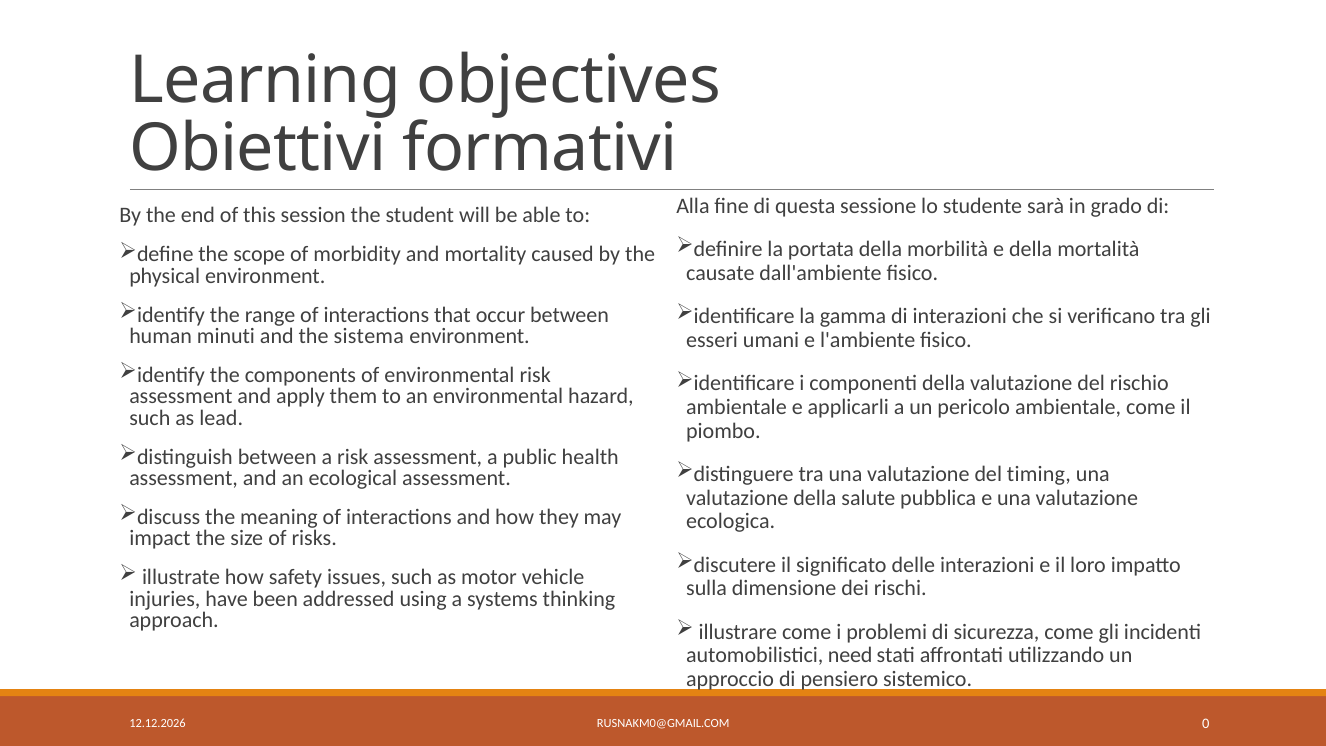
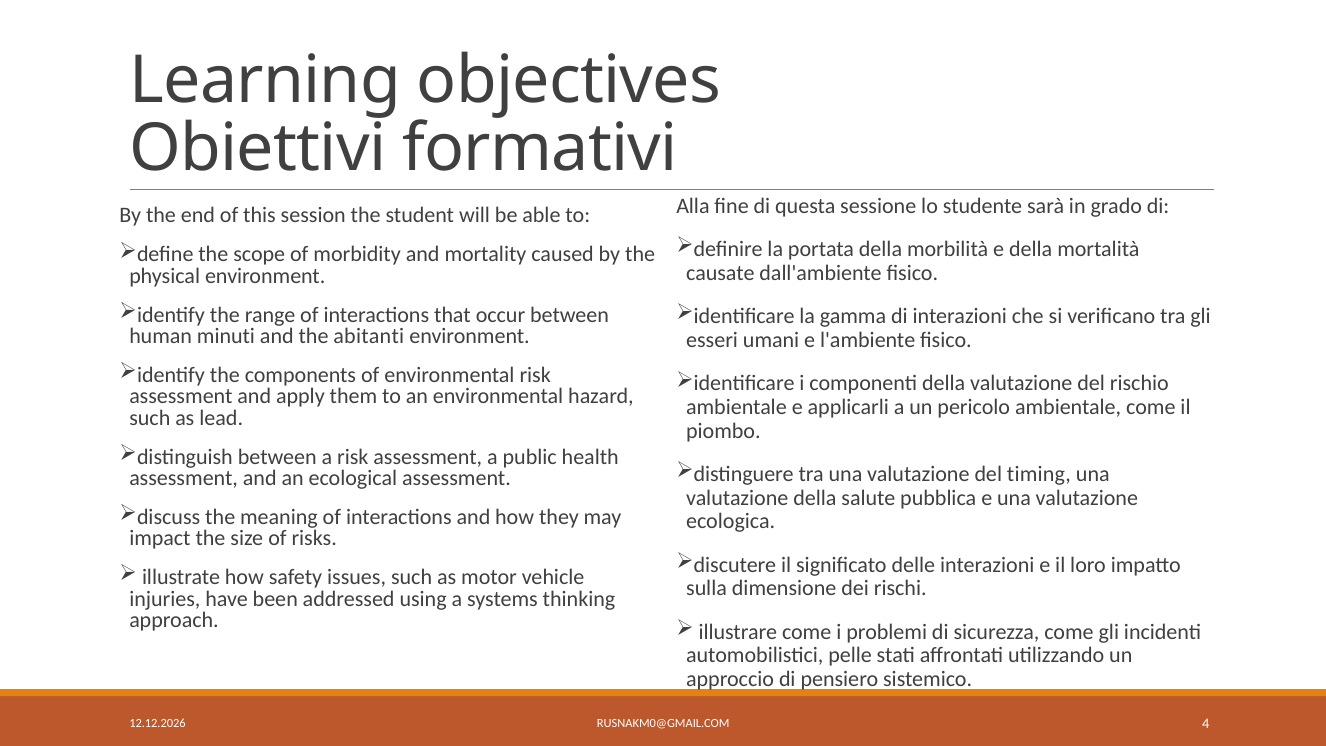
sistema: sistema -> abitanti (369, 336)
need: need -> pelle (850, 656)
0: 0 -> 4 (1206, 723)
